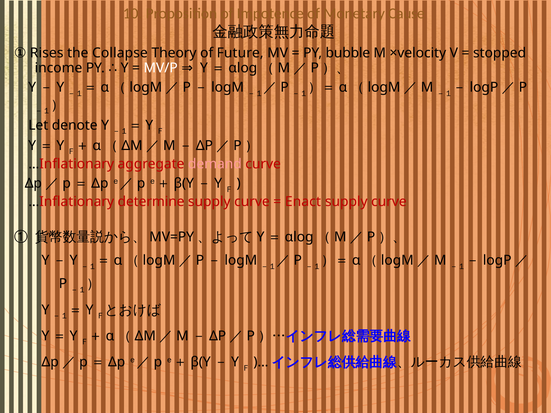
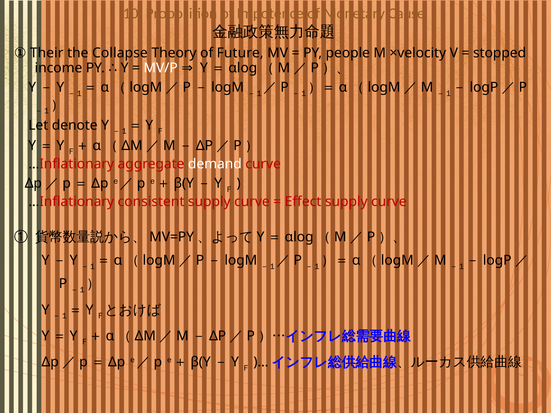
Rises: Rises -> Their (47, 53)
bubble: bubble -> people (348, 53)
demand colour: pink -> white (215, 164)
determine: determine -> consistent (151, 202)
Enact: Enact -> Effect (303, 202)
